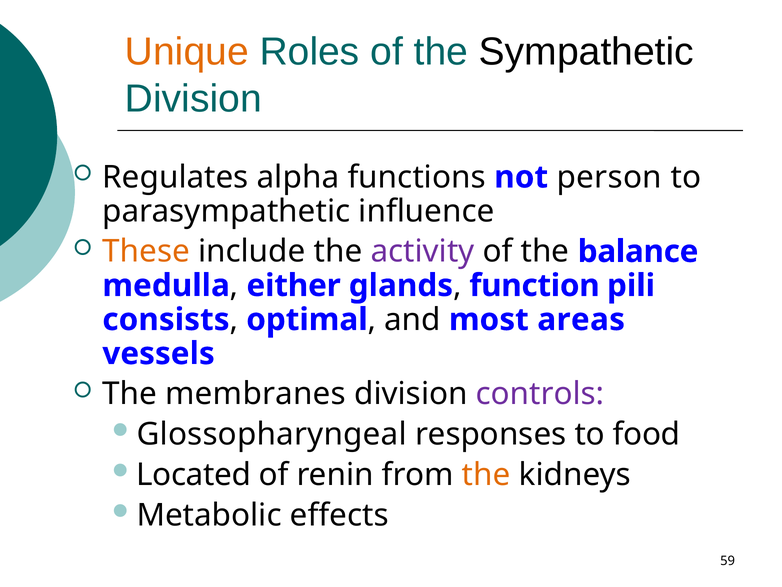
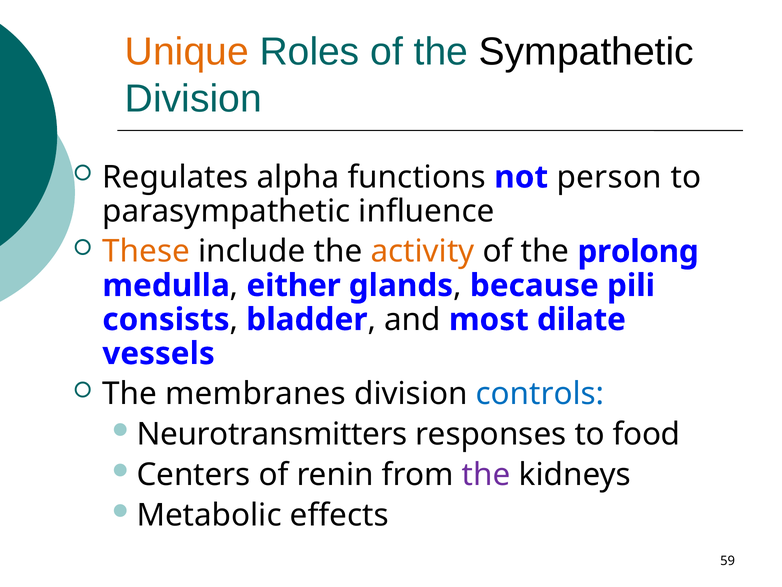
activity colour: purple -> orange (422, 251)
balance: balance -> prolong (638, 251)
function: function -> because (534, 285)
optimal: optimal -> bladder (307, 319)
areas: areas -> dilate (581, 319)
controls colour: purple -> blue (540, 394)
Glossopharyngeal: Glossopharyngeal -> Neurotransmitters (272, 434)
Located: Located -> Centers (193, 474)
the colour: orange -> purple (486, 474)
